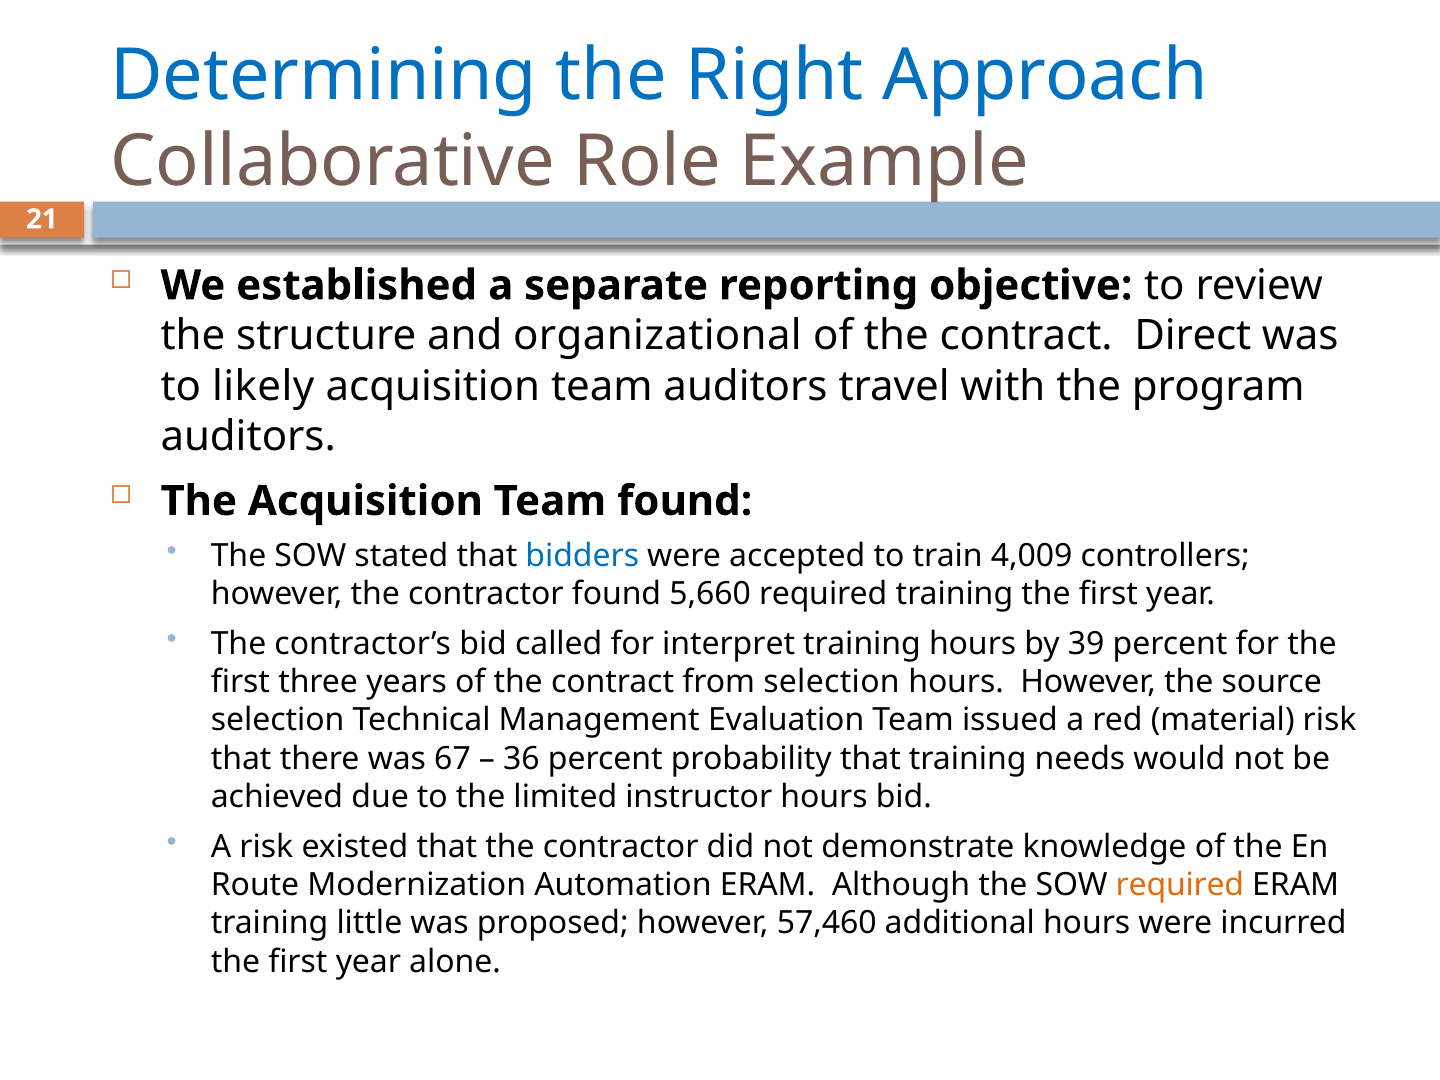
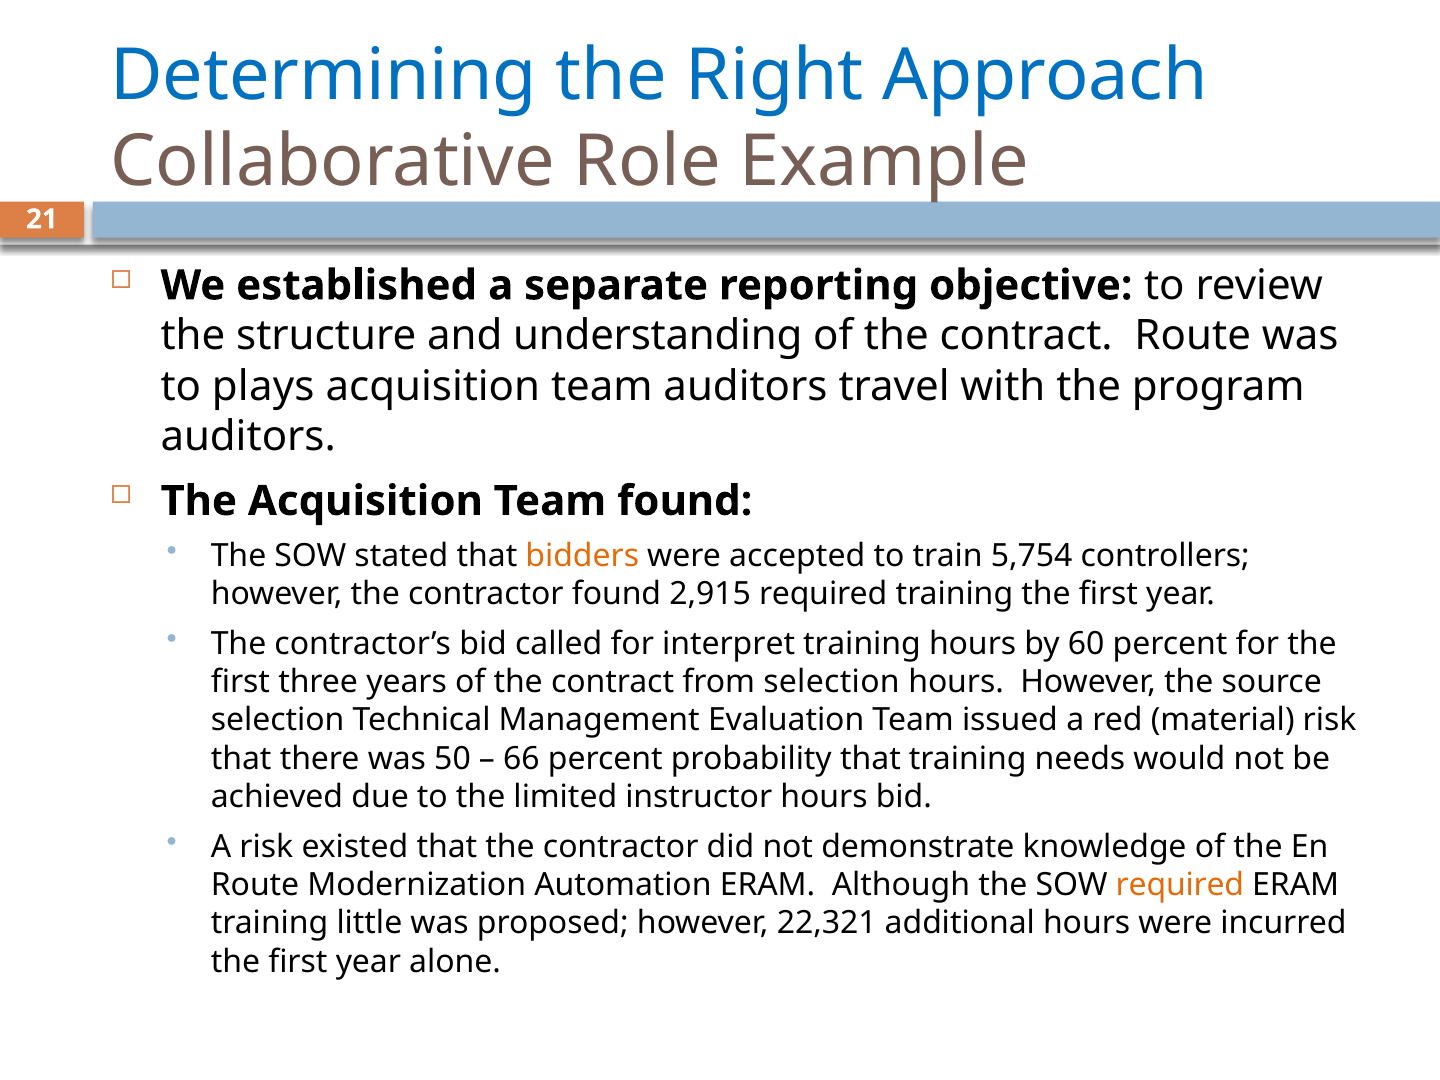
organizational: organizational -> understanding (658, 336)
contract Direct: Direct -> Route (1193, 336)
likely: likely -> plays (263, 386)
bidders colour: blue -> orange (582, 556)
4,009: 4,009 -> 5,754 (1032, 556)
5,660: 5,660 -> 2,915 (710, 594)
39: 39 -> 60 (1086, 644)
67: 67 -> 50 (452, 759)
36: 36 -> 66 (521, 759)
57,460: 57,460 -> 22,321 (827, 923)
